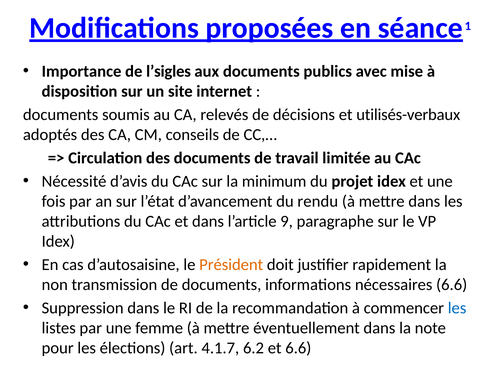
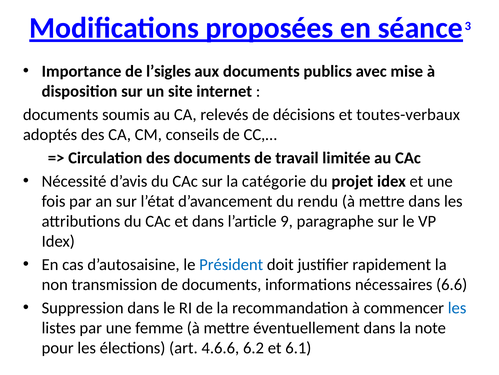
1: 1 -> 3 (468, 26)
utilisés-verbaux: utilisés-verbaux -> toutes-verbaux (408, 114)
minimum: minimum -> catégorie (274, 181)
Président colour: orange -> blue (231, 264)
4.1.7: 4.1.7 -> 4.6.6 (220, 347)
et 6.6: 6.6 -> 6.1 (298, 347)
